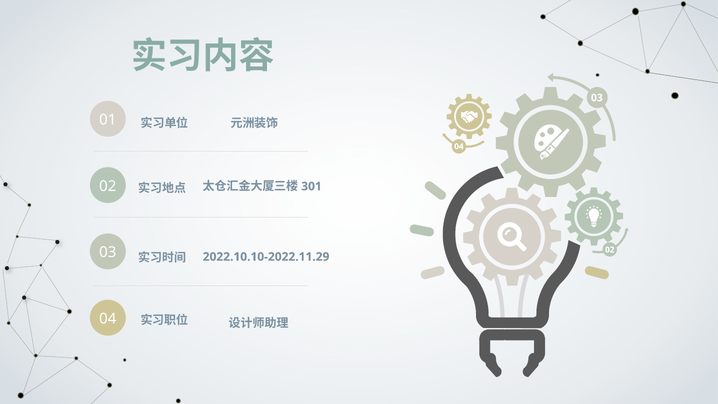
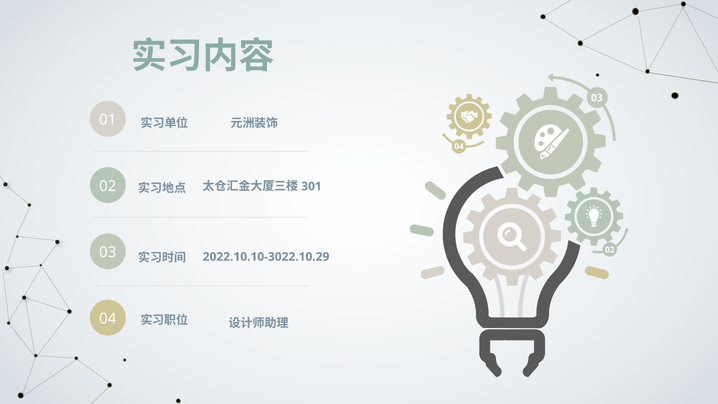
2022.10.10-2022.11.29: 2022.10.10-2022.11.29 -> 2022.10.10-3022.10.29 (266, 257)
